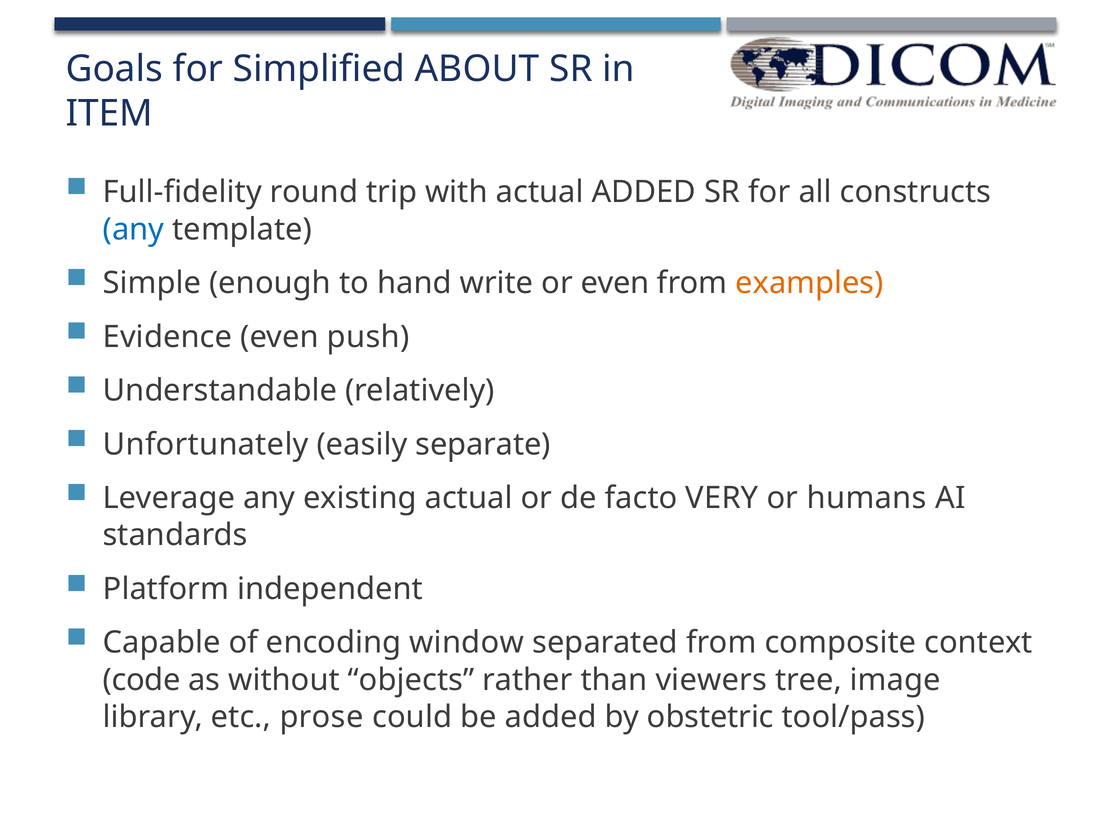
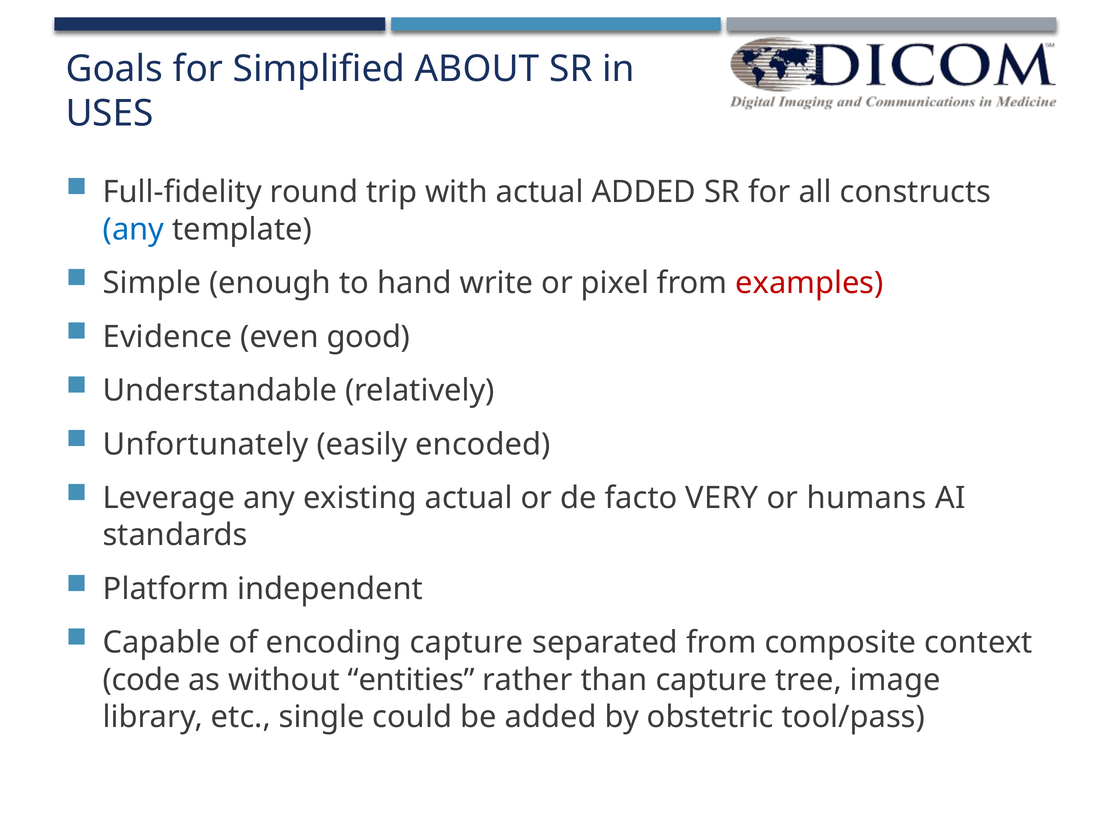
ITEM: ITEM -> USES (109, 113)
or even: even -> pixel (615, 283)
examples colour: orange -> red (809, 283)
push: push -> good (369, 337)
separate: separate -> encoded (483, 444)
encoding window: window -> capture (467, 643)
objects: objects -> entities (411, 680)
than viewers: viewers -> capture (711, 680)
prose: prose -> single (322, 717)
